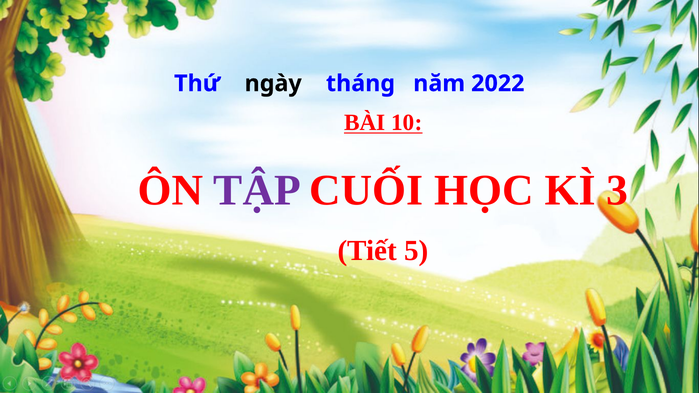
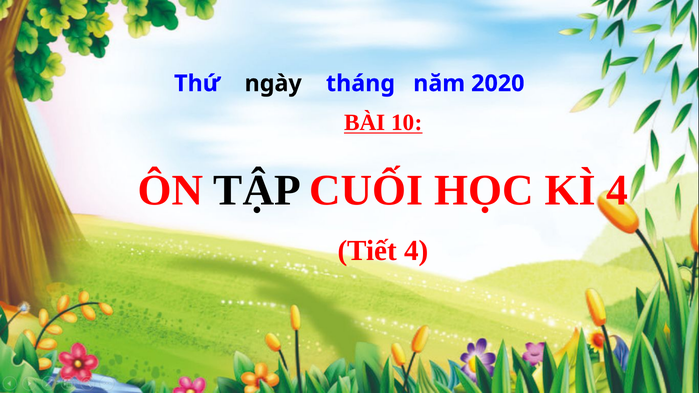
2022: 2022 -> 2020 (498, 84)
TẬP colour: purple -> black (257, 191)
KÌ 3: 3 -> 4 (617, 191)
Tiết 5: 5 -> 4 (416, 251)
